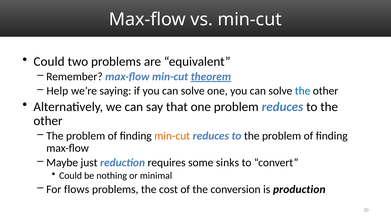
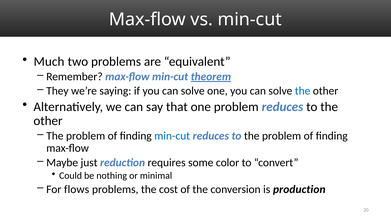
Could: Could -> Much (49, 62)
Help: Help -> They (57, 91)
min-cut colour: orange -> blue (172, 136)
sinks: sinks -> color (228, 163)
